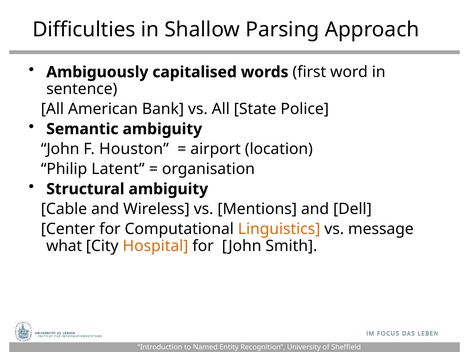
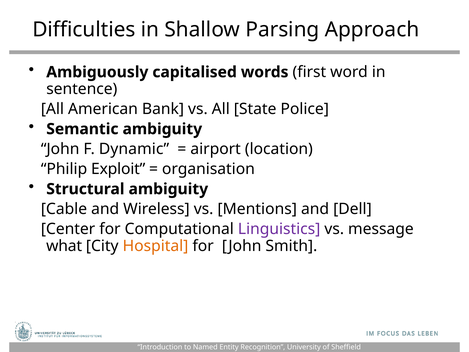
Houston: Houston -> Dynamic (134, 149)
Latent: Latent -> Exploit (118, 169)
Linguistics colour: orange -> purple (279, 229)
